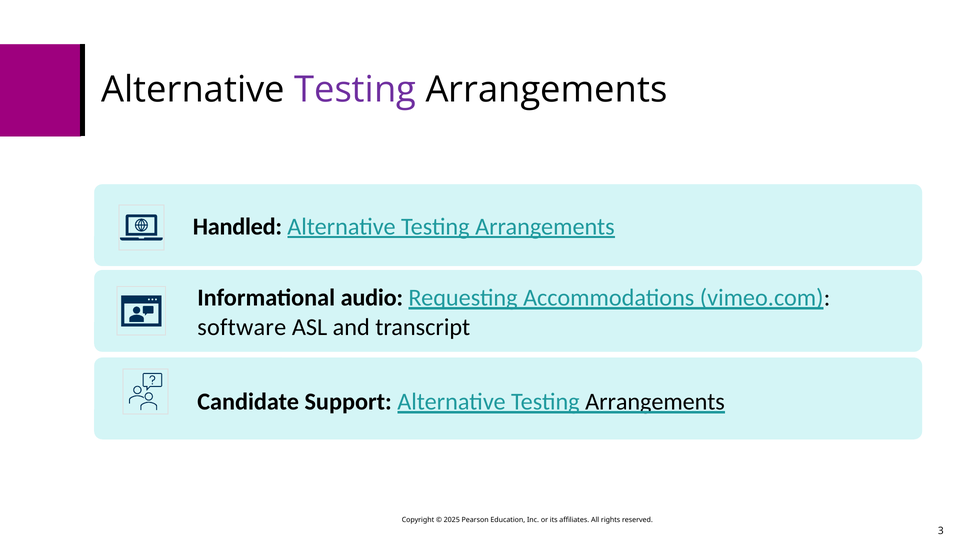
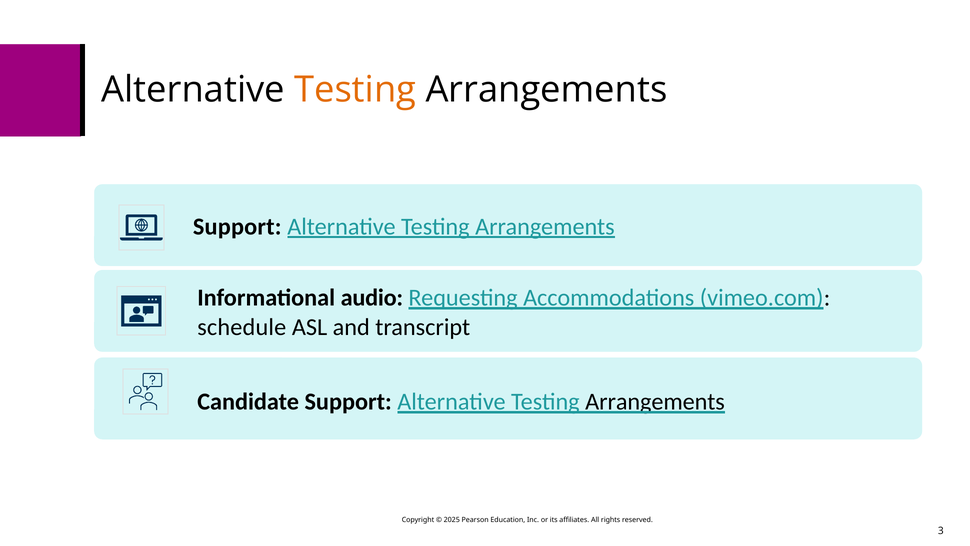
Testing colour: purple -> orange (355, 90)
Handled: Handled -> Support (237, 226)
software: software -> schedule (242, 327)
